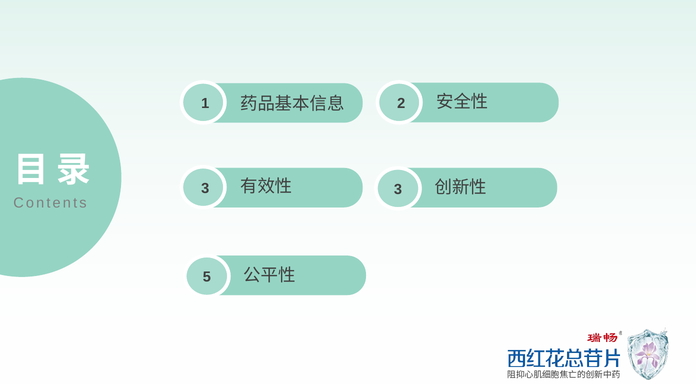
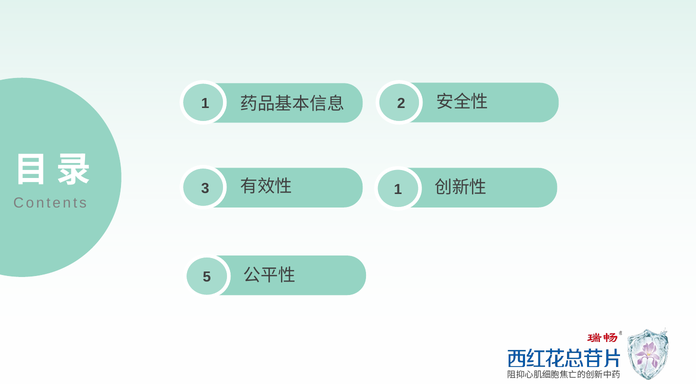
3: 3 -> 1 (398, 189)
